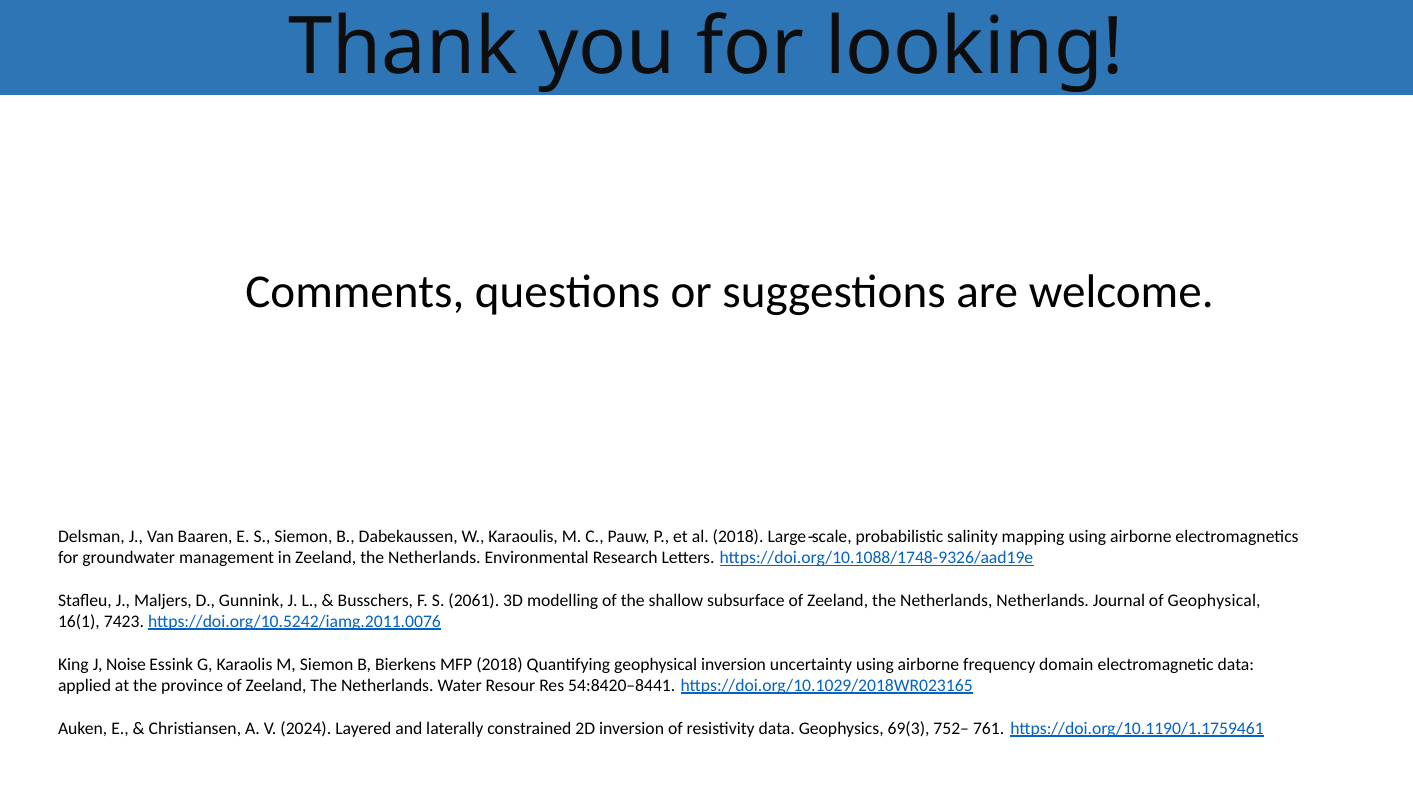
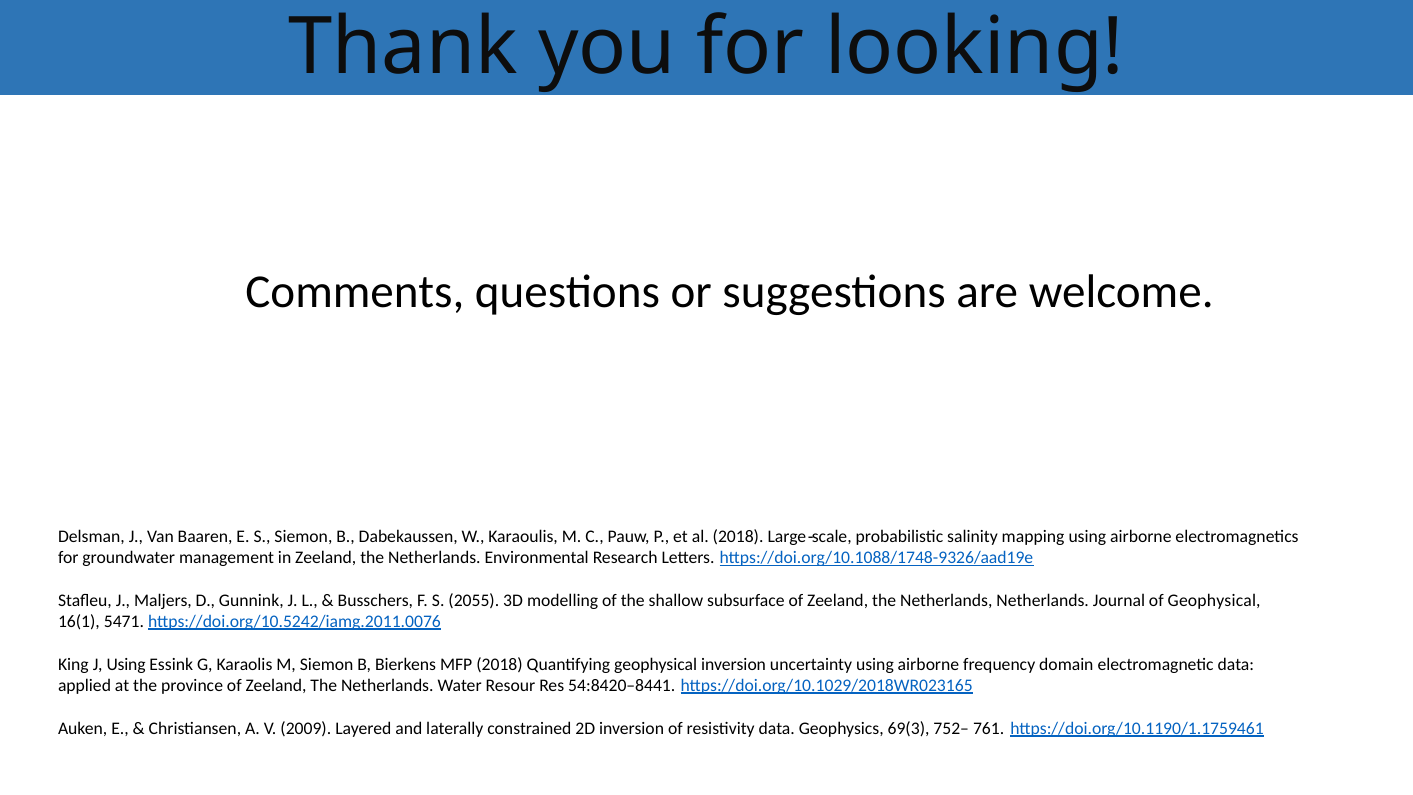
2061: 2061 -> 2055 (474, 600)
7423: 7423 -> 5471 (124, 621)
J Noise: Noise -> Using (126, 664)
2024: 2024 -> 2009 (306, 728)
